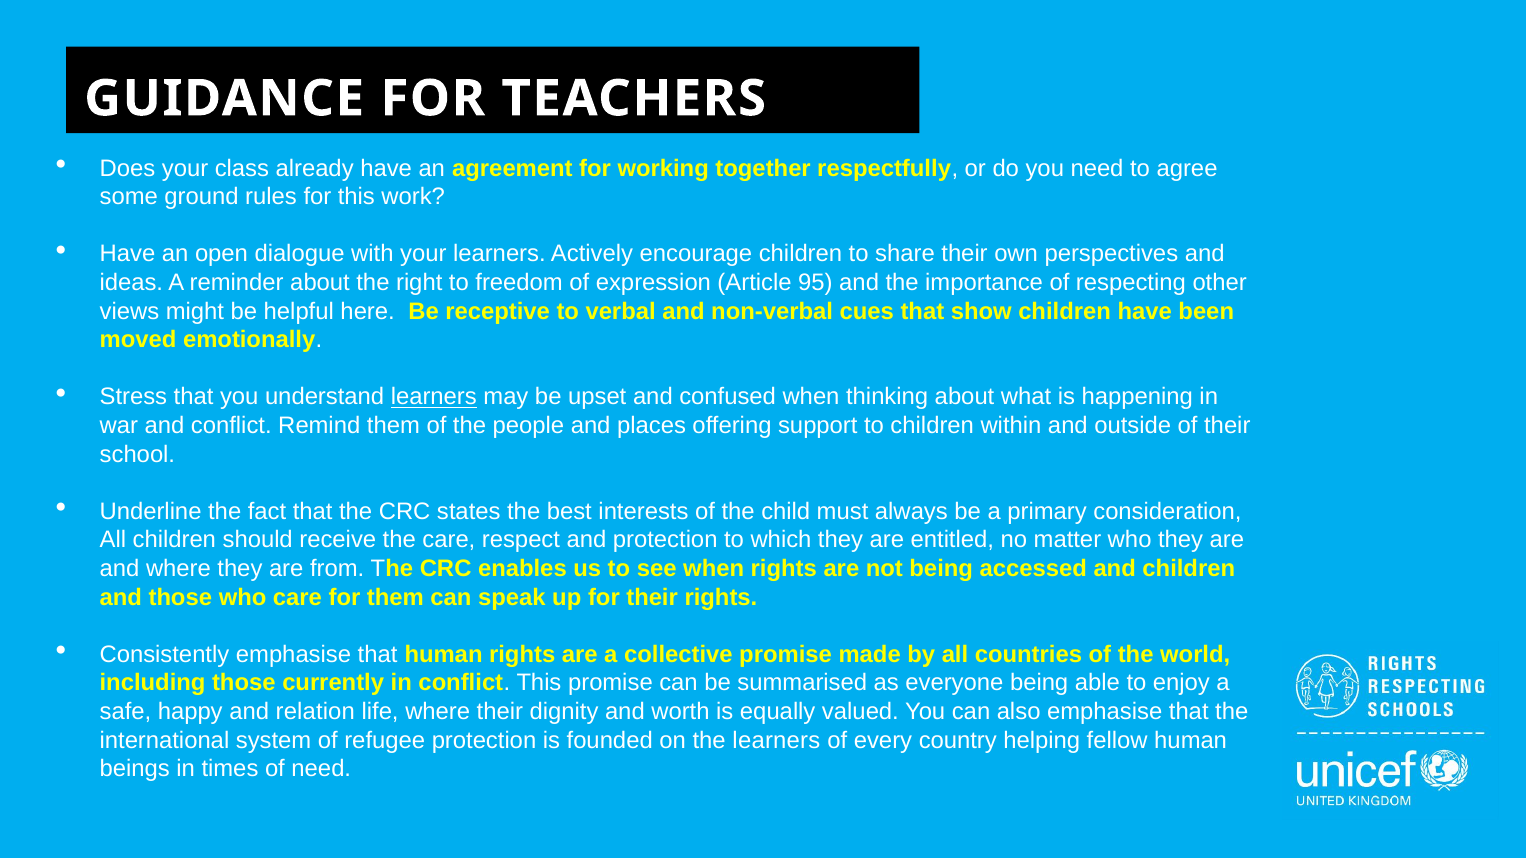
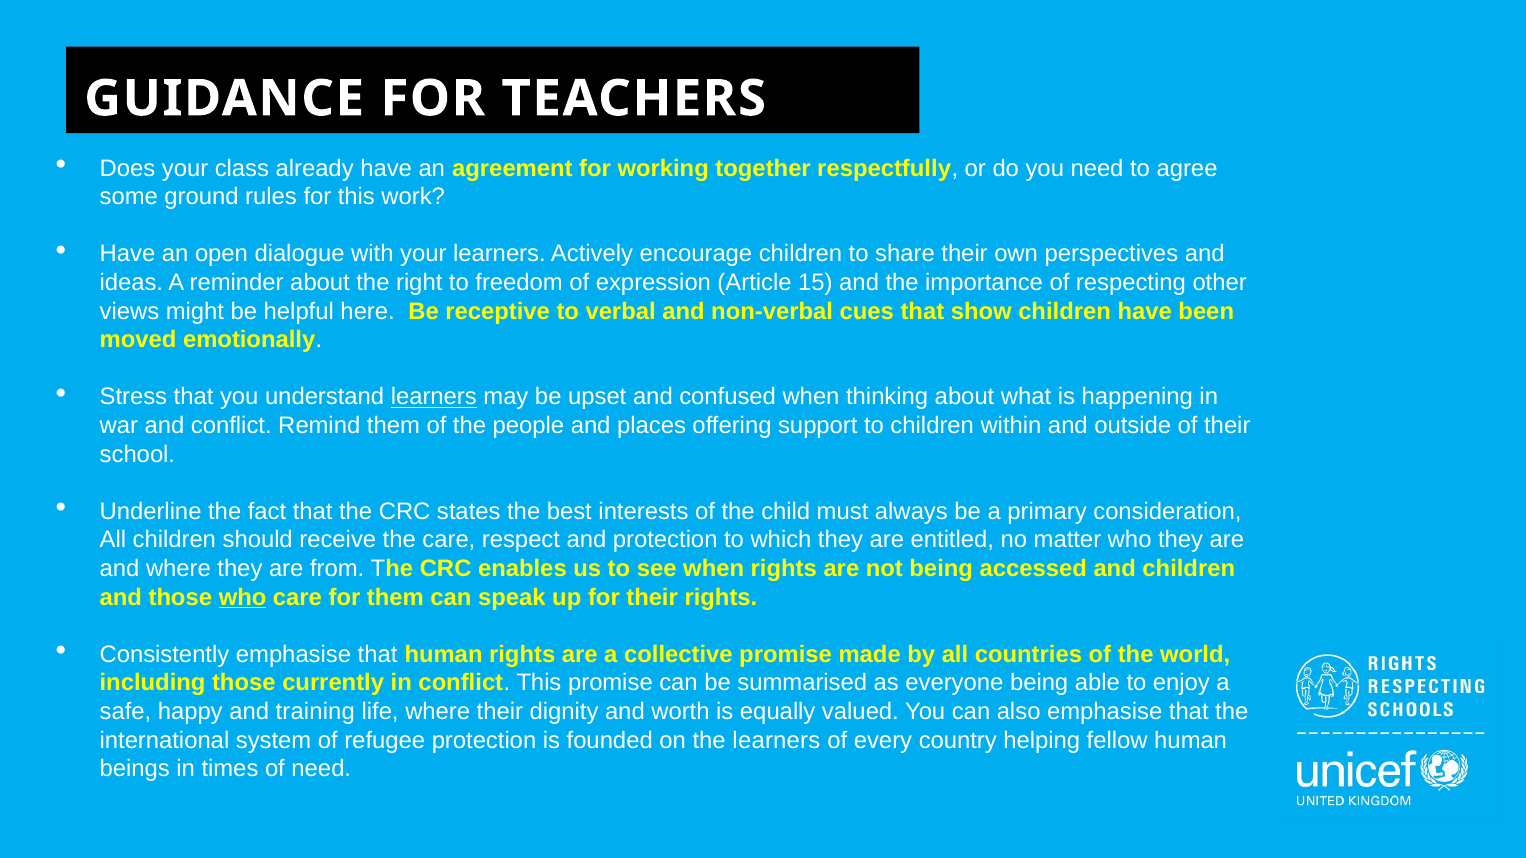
95: 95 -> 15 (815, 283)
who underline: none -> present (243, 597)
relation: relation -> training (315, 712)
